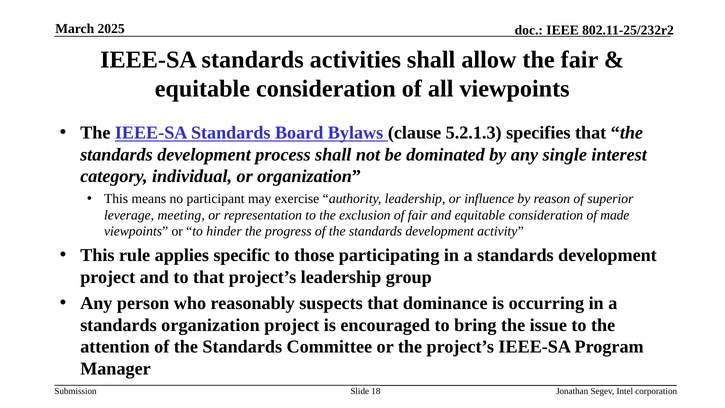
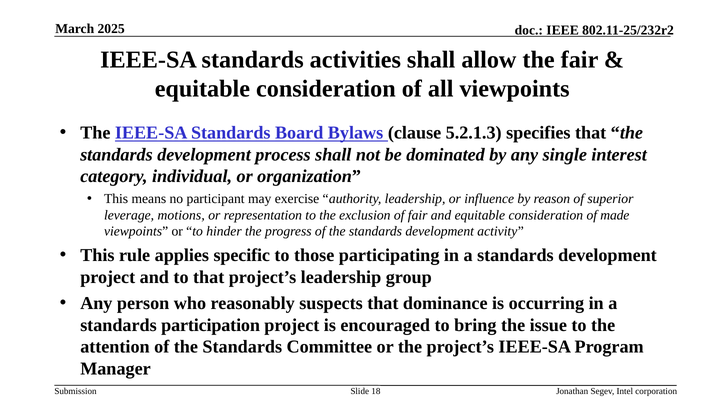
meeting: meeting -> motions (181, 215)
standards organization: organization -> participation (211, 325)
